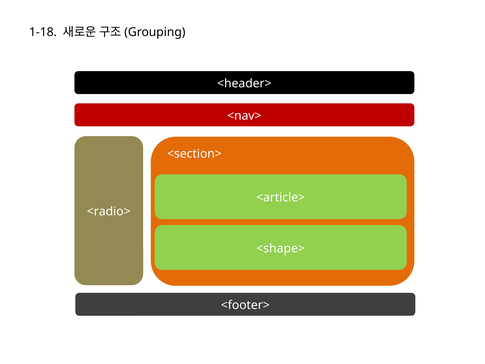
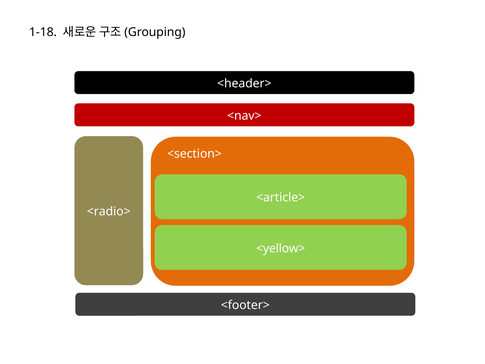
<shape>: <shape> -> <yellow> (281, 248)
